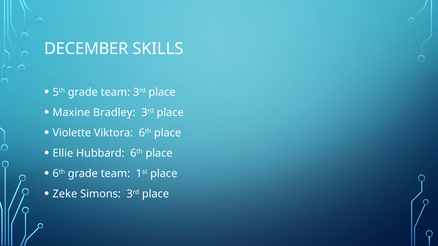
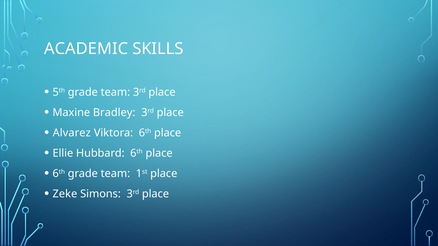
DECEMBER: DECEMBER -> ACADEMIC (86, 49)
Violette: Violette -> Alvarez (72, 133)
